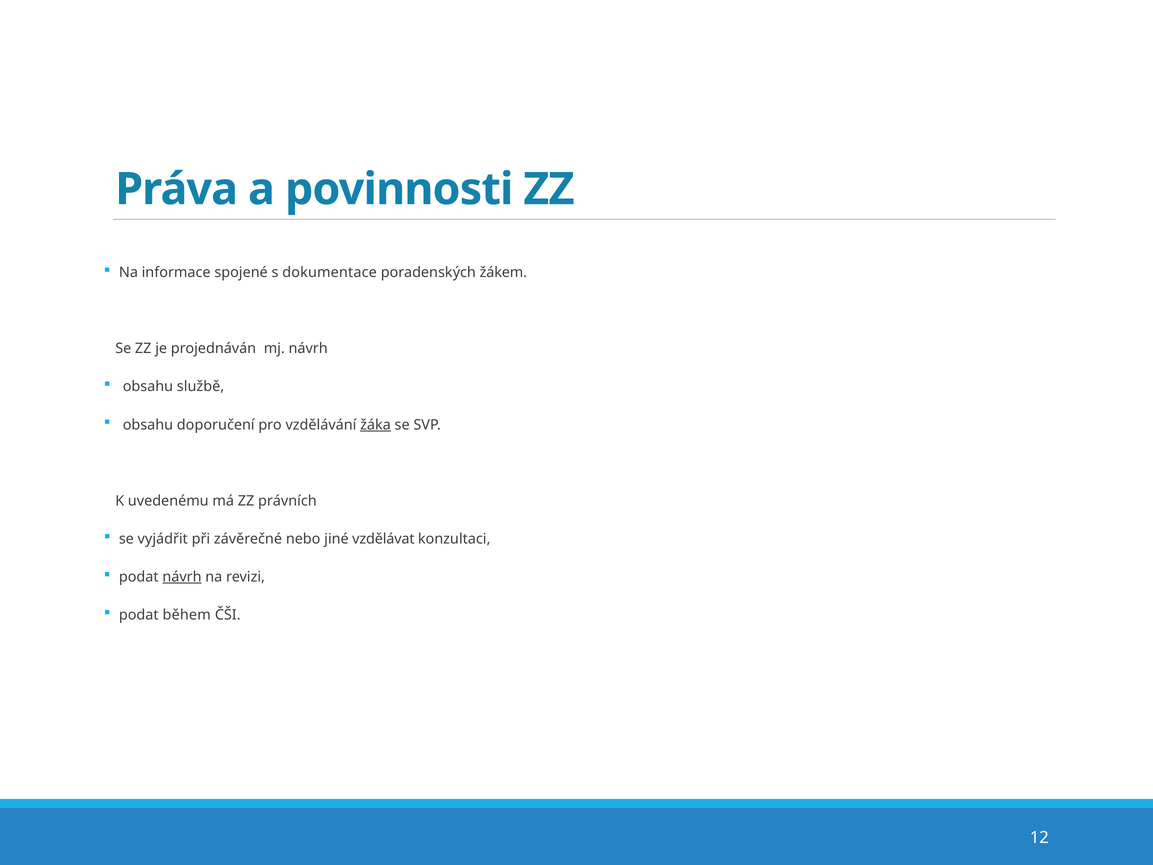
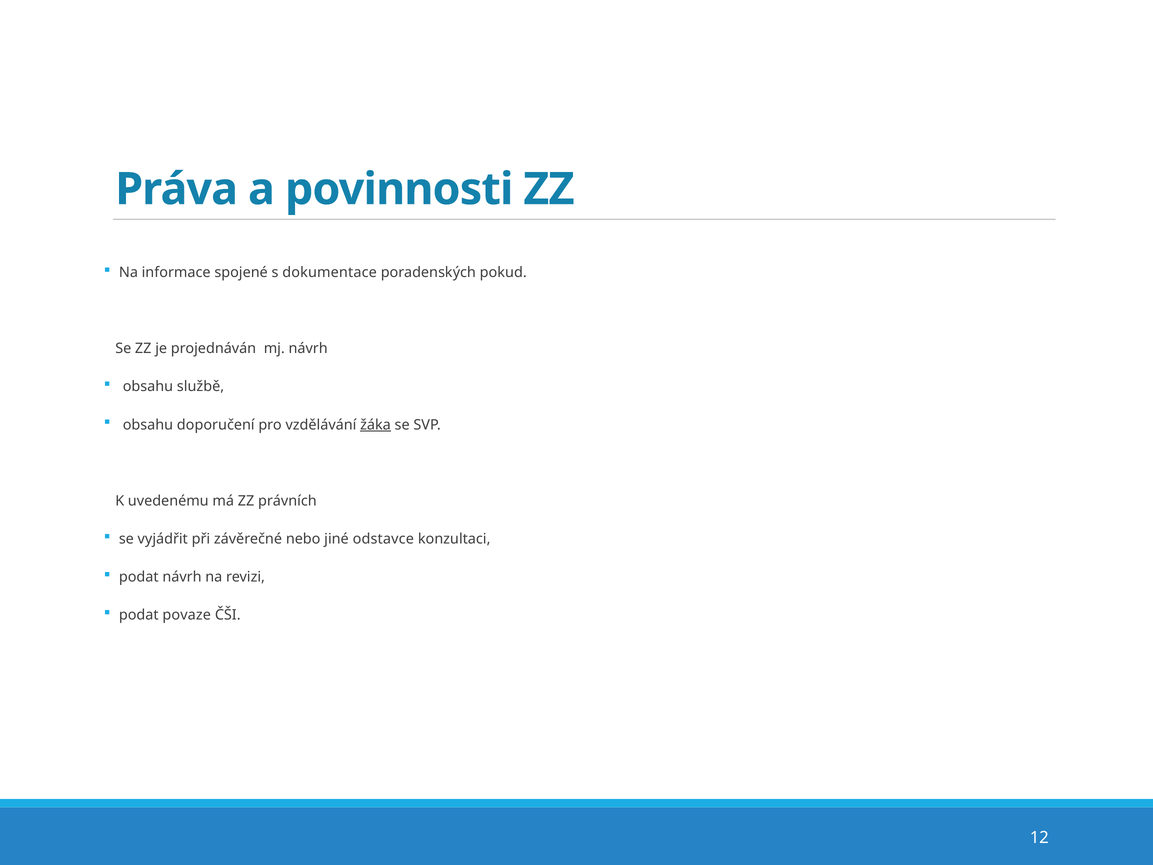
žákem: žákem -> pokud (503, 273)
vzdělávat: vzdělávat -> odstavce (383, 539)
návrh underline: present -> none (182, 577)
během: během -> povaze (187, 615)
